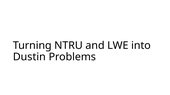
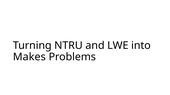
Dustin: Dustin -> Makes (29, 57)
